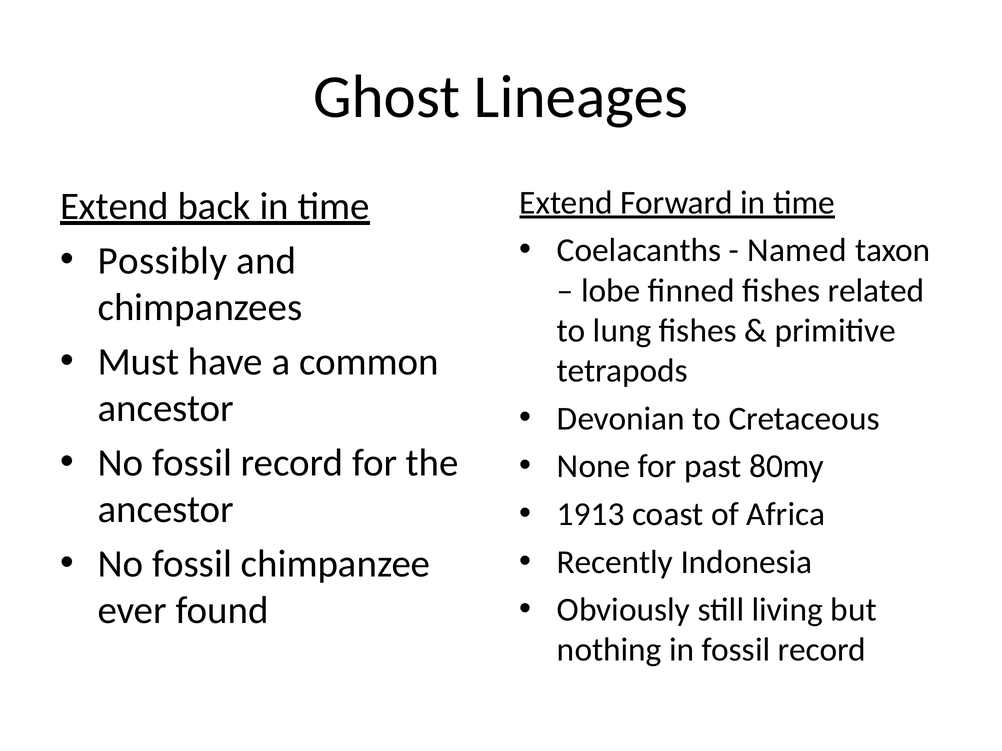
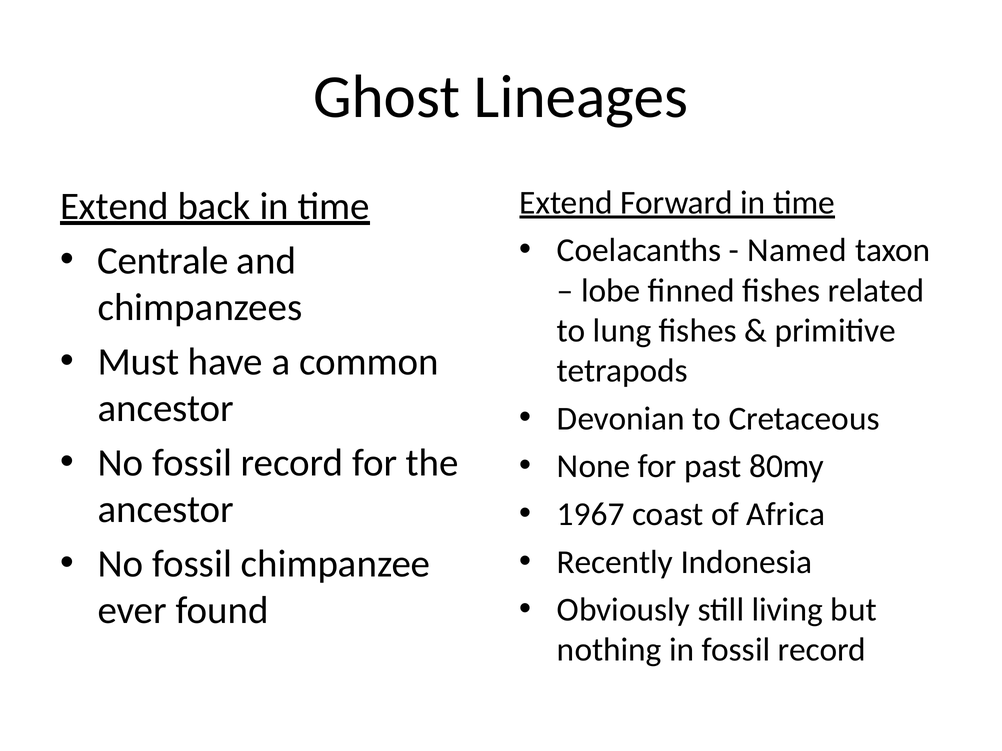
Possibly: Possibly -> Centrale (163, 261)
1913: 1913 -> 1967 (591, 515)
